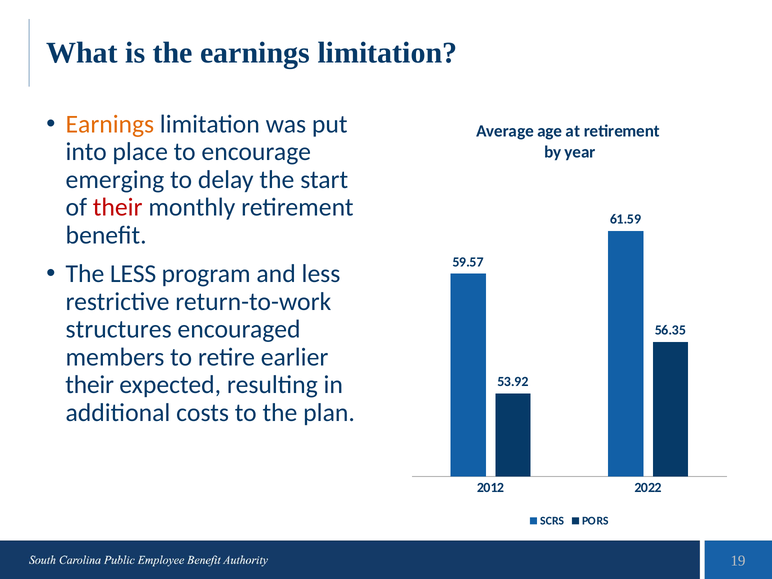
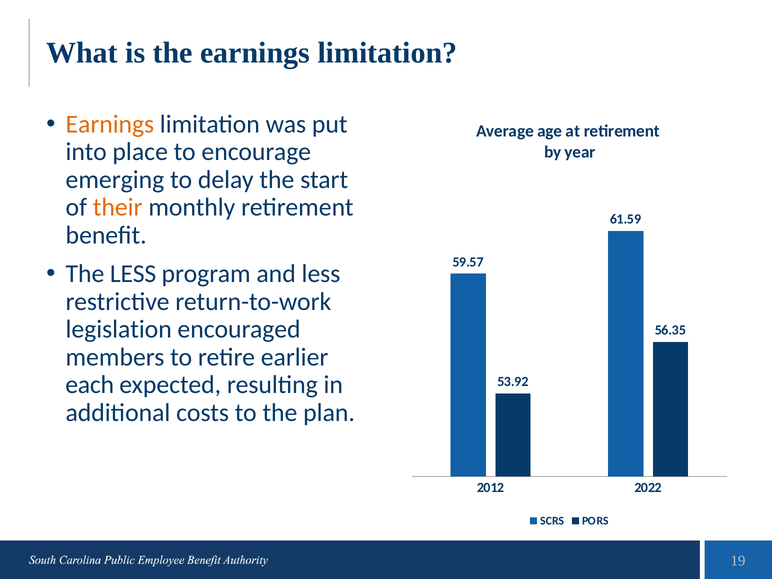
their colour: red -> orange (118, 207)
structures: structures -> legislation (119, 329)
their: their -> each (90, 385)
